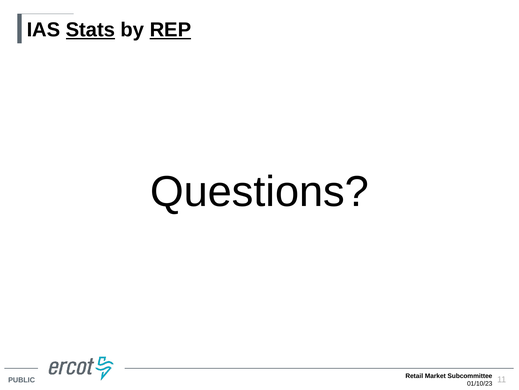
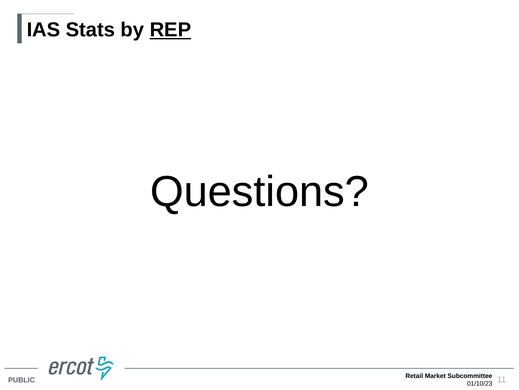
Stats underline: present -> none (90, 30)
